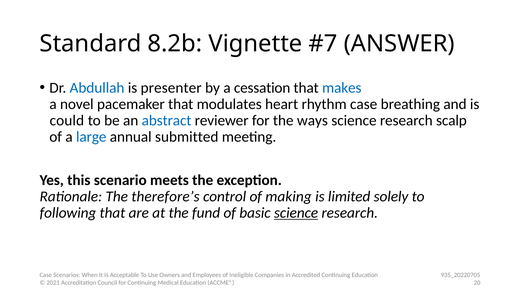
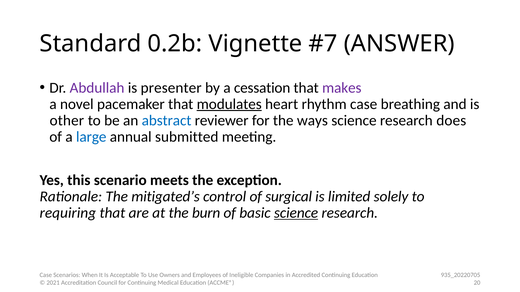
8.2b: 8.2b -> 0.2b (175, 44)
Abdullah colour: blue -> purple (97, 88)
makes colour: blue -> purple (342, 88)
modulates underline: none -> present (229, 104)
could: could -> other (67, 121)
scalp: scalp -> does (451, 121)
therefore’s: therefore’s -> mitigated’s (166, 197)
making: making -> surgical (289, 197)
following: following -> requiring (68, 213)
fund: fund -> burn (206, 213)
